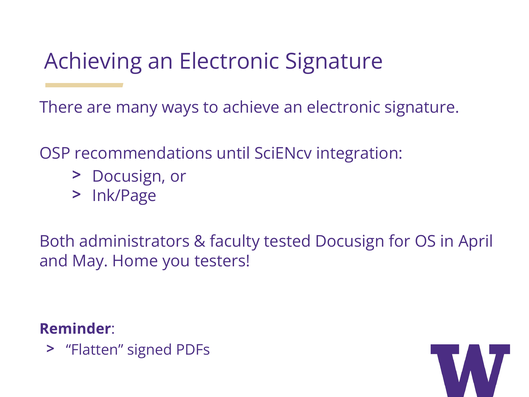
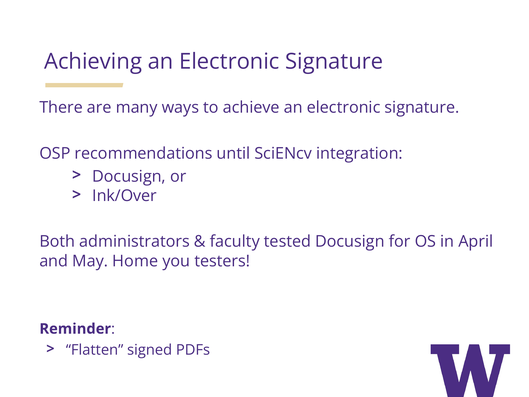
Ink/Page: Ink/Page -> Ink/Over (124, 196)
